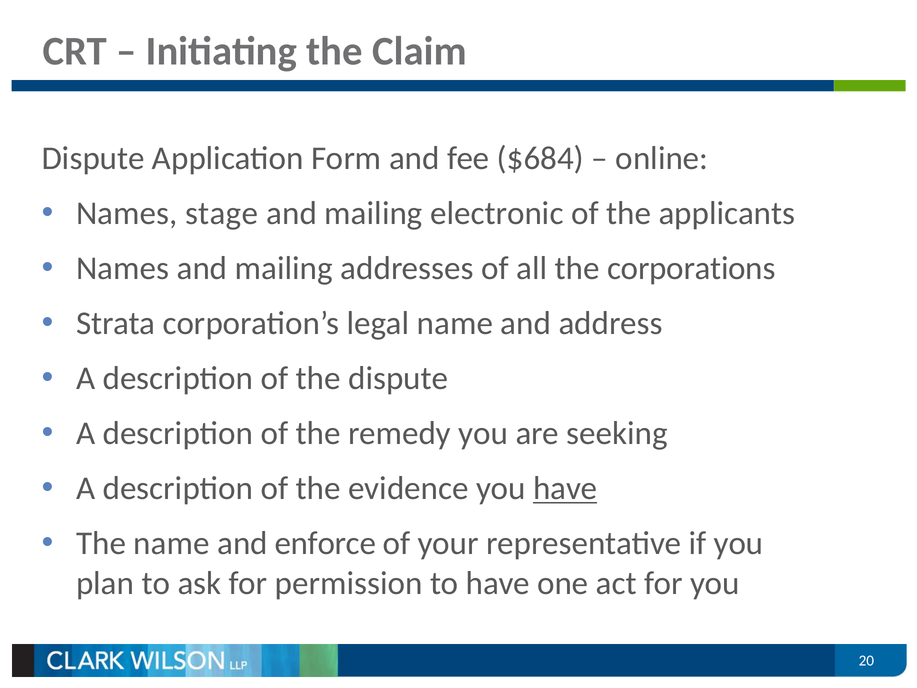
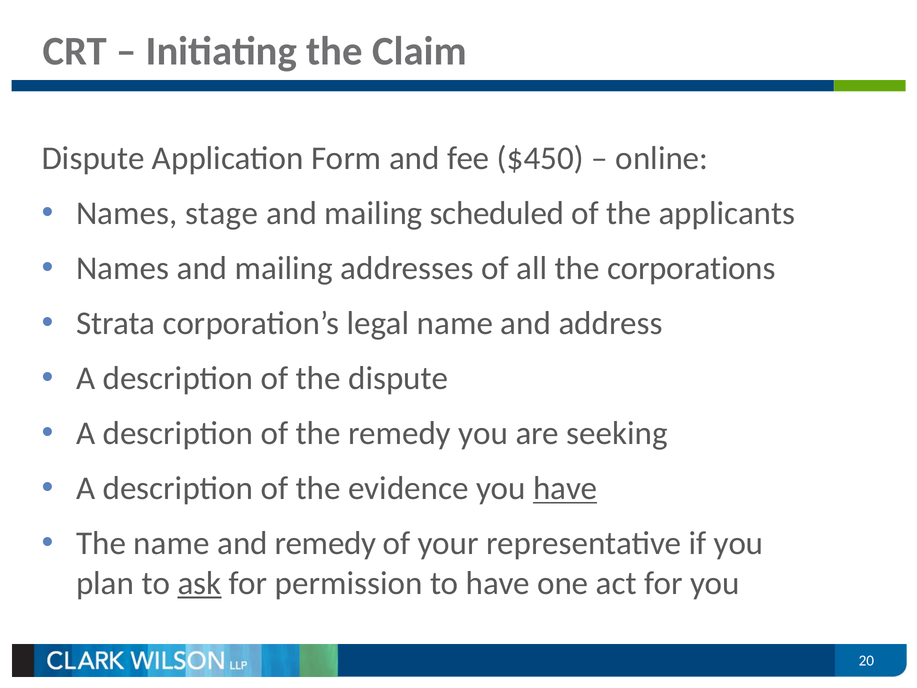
$684: $684 -> $450 (540, 158)
electronic: electronic -> scheduled (497, 213)
and enforce: enforce -> remedy (325, 543)
ask underline: none -> present (199, 583)
